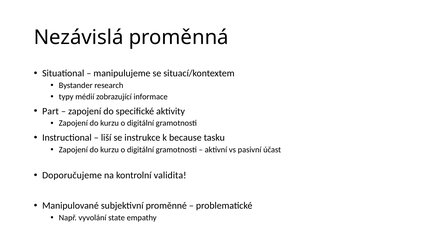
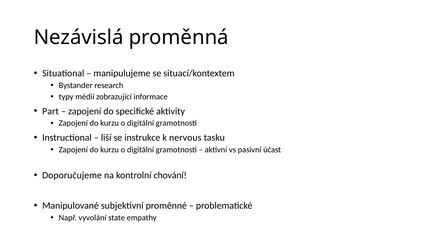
because: because -> nervous (185, 137)
validita: validita -> chování (170, 175)
